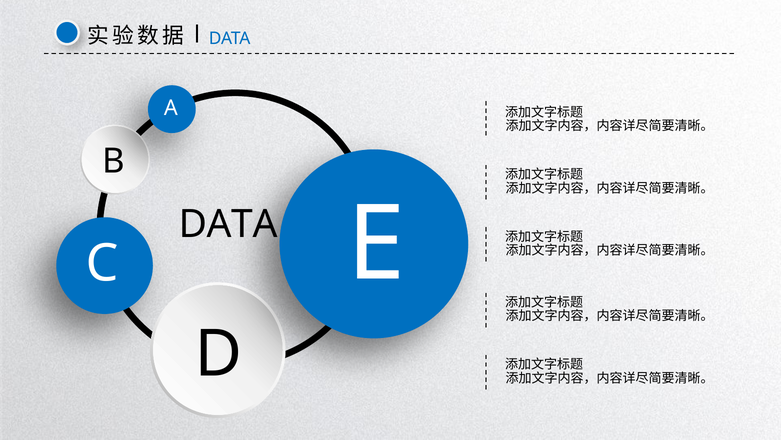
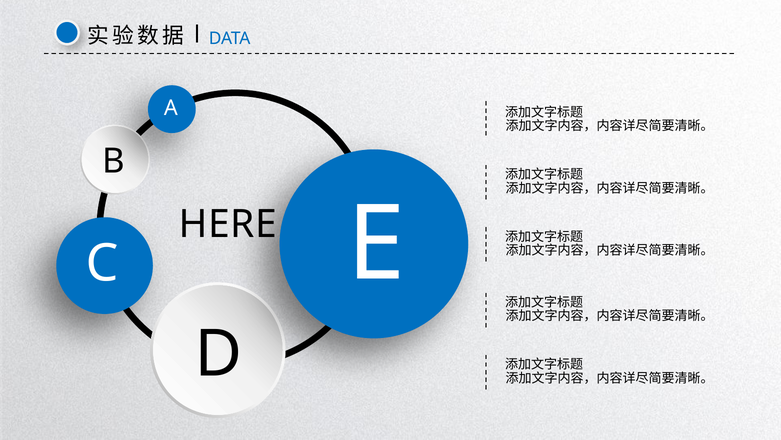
DATA: DATA -> HERE (228, 224)
